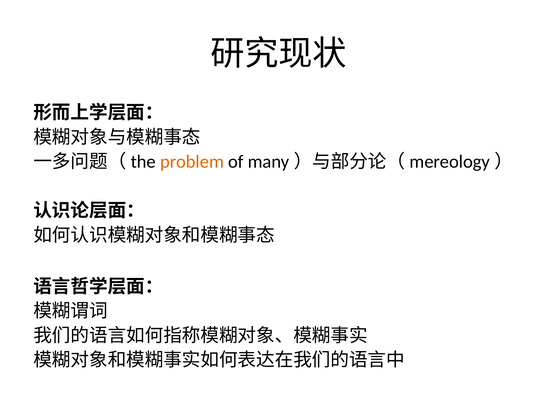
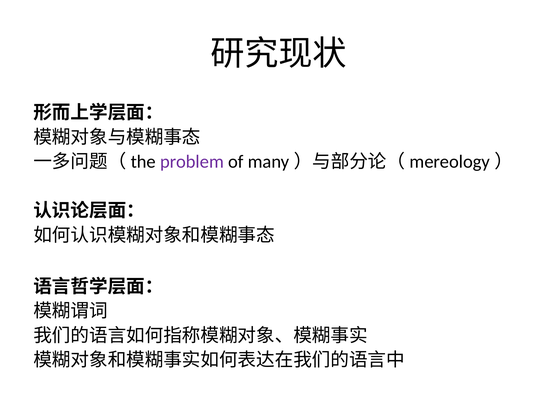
problem colour: orange -> purple (192, 162)
